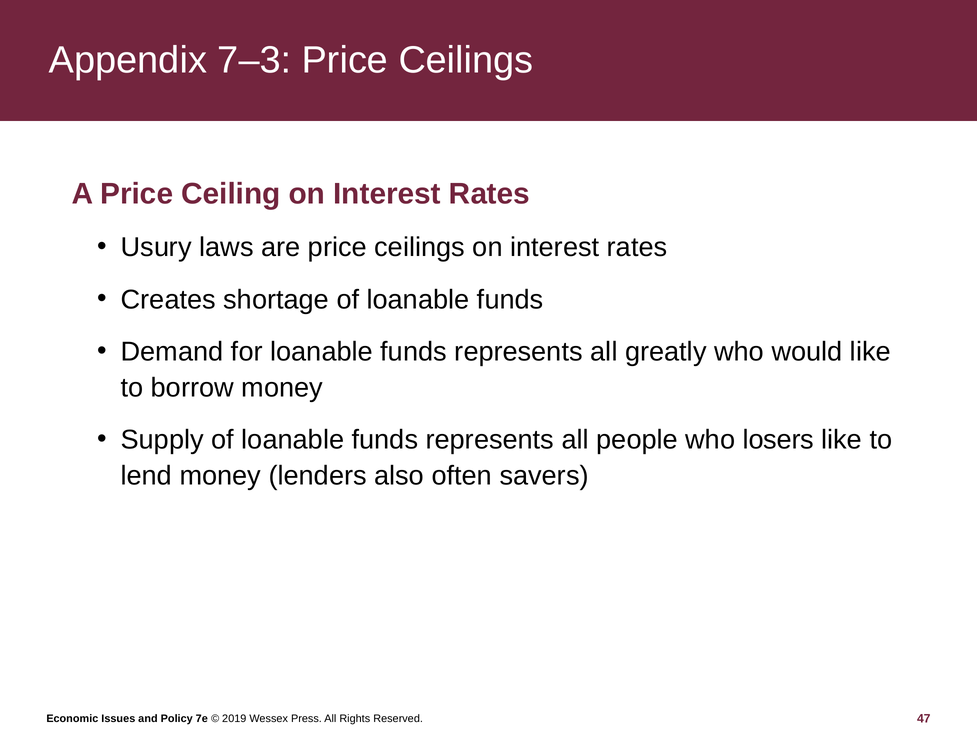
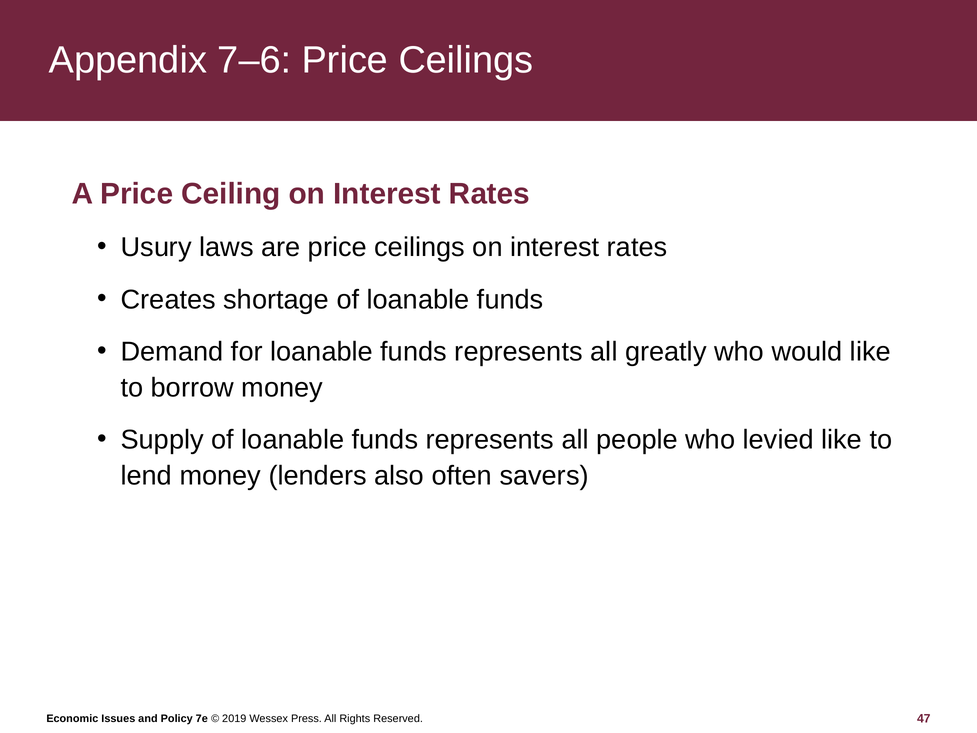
7–3: 7–3 -> 7–6 (254, 60)
losers: losers -> levied (778, 440)
